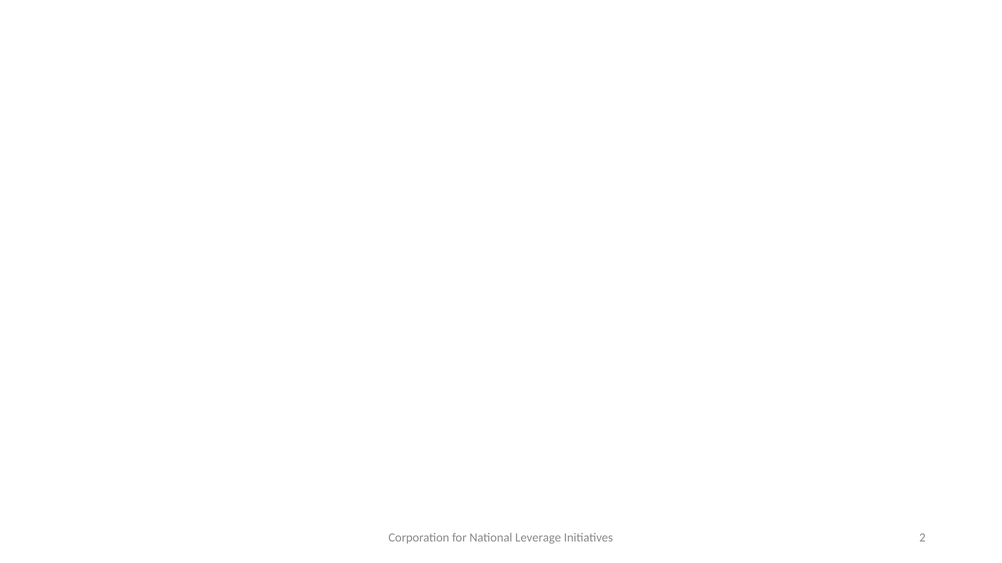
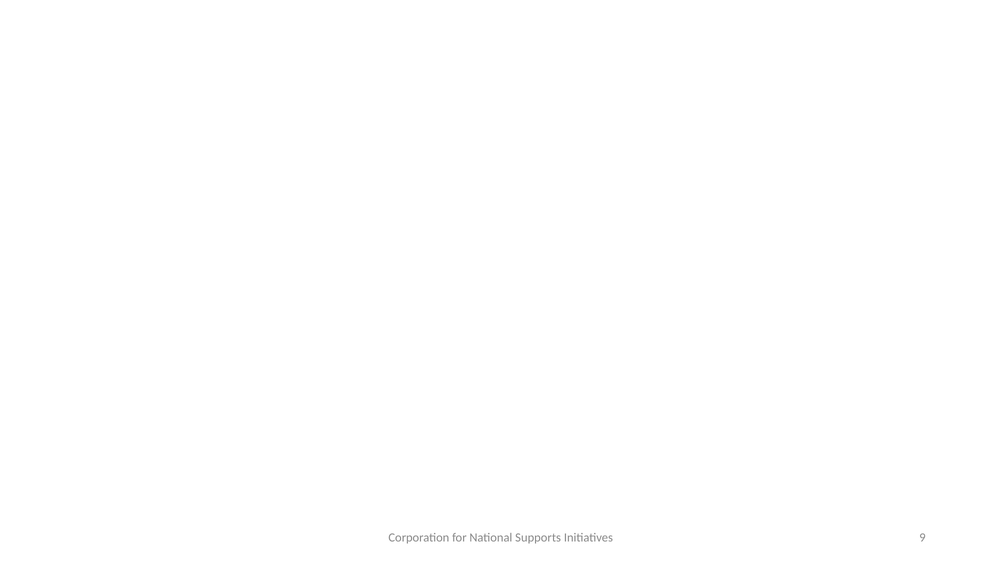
Leverage: Leverage -> Supports (538, 538)
2: 2 -> 9 (922, 538)
